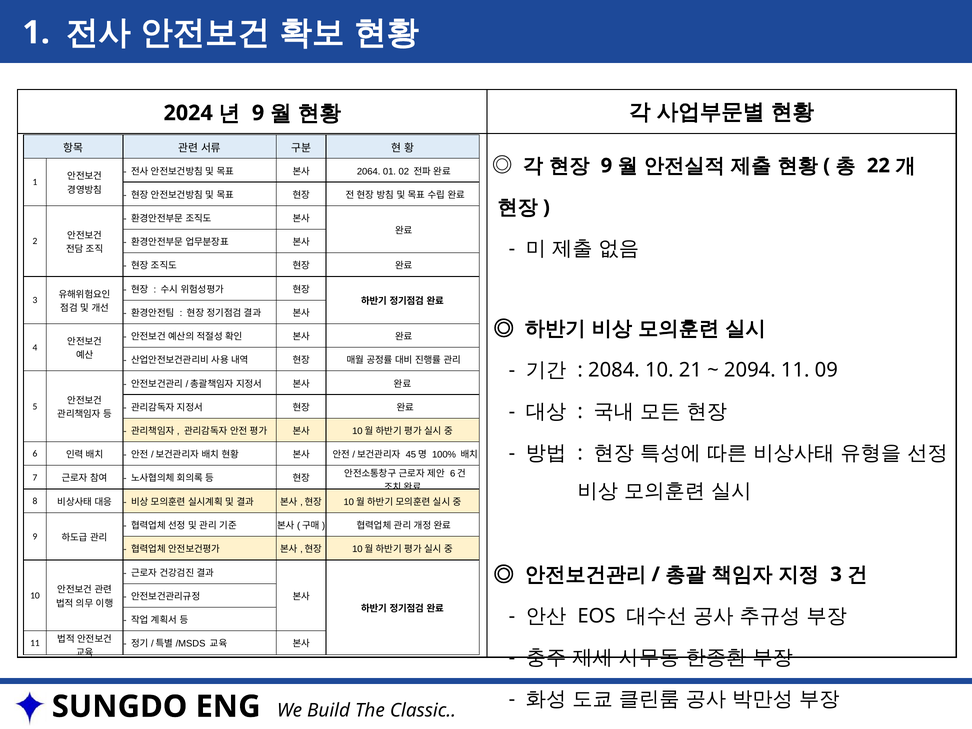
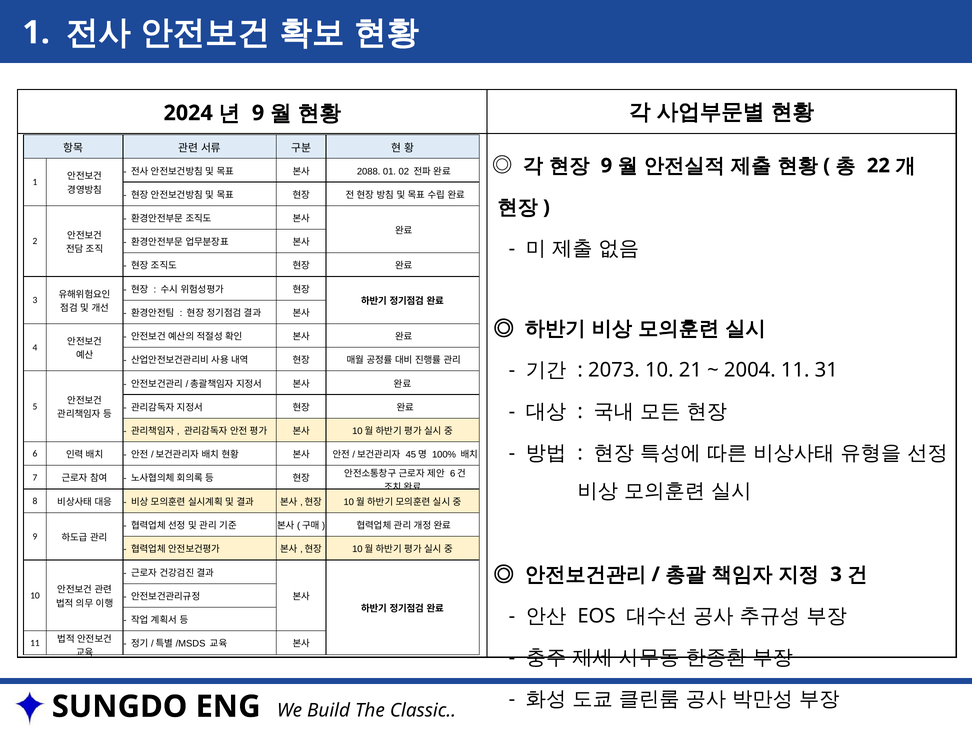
2064: 2064 -> 2088 (369, 171)
2084: 2084 -> 2073 (614, 370)
2094: 2094 -> 2004 (750, 370)
09: 09 -> 31 (826, 370)
